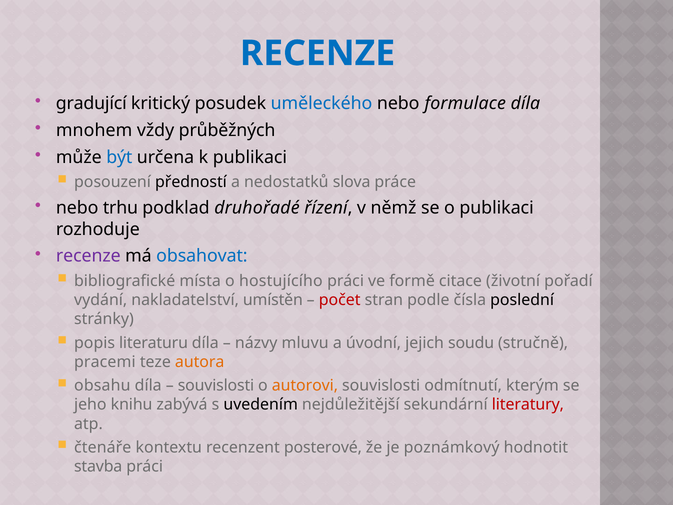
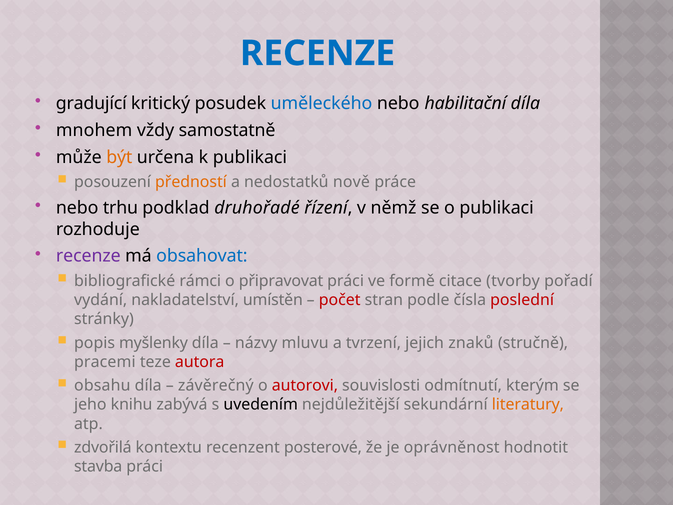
formulace: formulace -> habilitační (465, 103)
průběžných: průběžných -> samostatně (227, 130)
být colour: blue -> orange (119, 157)
předností colour: black -> orange (191, 182)
slova: slova -> nově (351, 182)
místa: místa -> rámci (200, 281)
hostujícího: hostujícího -> připravovat (281, 281)
životní: životní -> tvorby (513, 281)
poslední colour: black -> red (522, 300)
literaturu: literaturu -> myšlenky (153, 343)
úvodní: úvodní -> tvrzení (374, 343)
soudu: soudu -> znaků (471, 343)
autora colour: orange -> red (200, 362)
souvislosti: souvislosti -> závěrečný (216, 385)
autorovi colour: orange -> red (305, 385)
literatury colour: red -> orange (528, 405)
čtenáře: čtenáře -> zdvořilá (103, 447)
poznámkový: poznámkový -> oprávněnost (452, 447)
